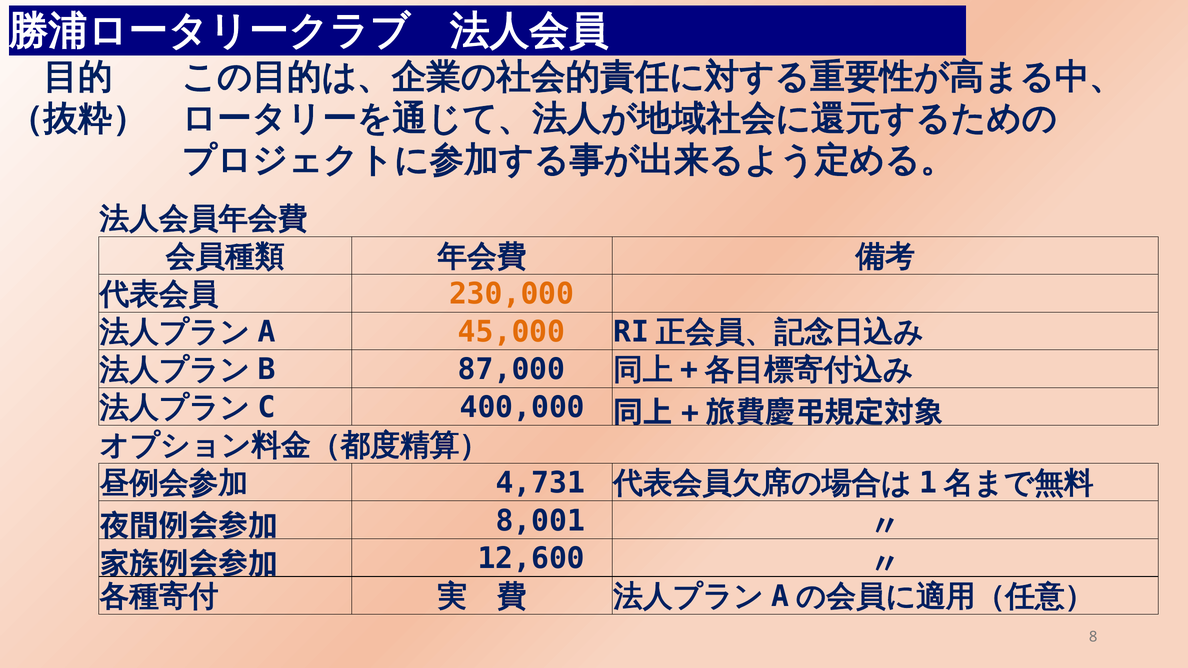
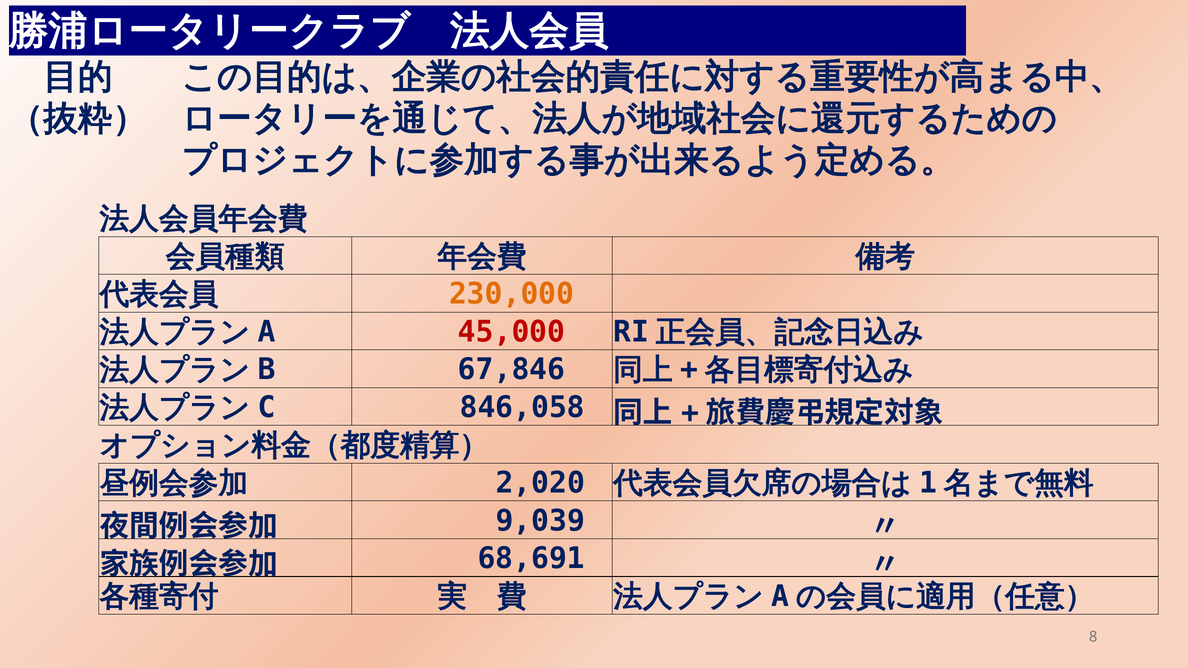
45,000 colour: orange -> red (512, 332)
87,000: 87,000 -> 67,846 (512, 370)
400,000: 400,000 -> 846,058 (522, 408)
4,731: 4,731 -> 2,020 (540, 483)
8,001: 8,001 -> 9,039 (540, 521)
12,600: 12,600 -> 68,691 (531, 559)
